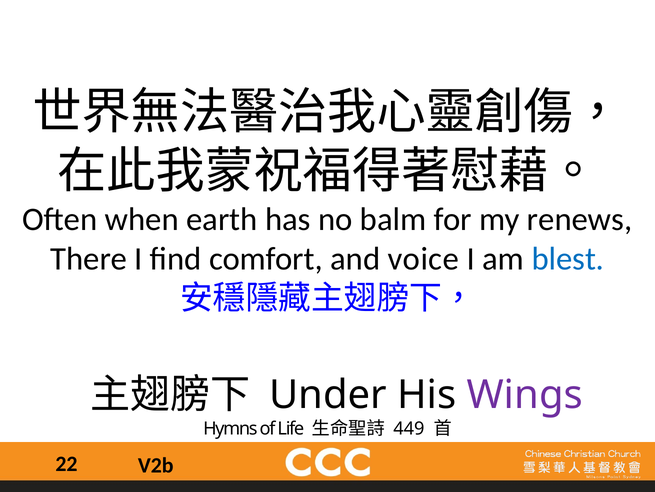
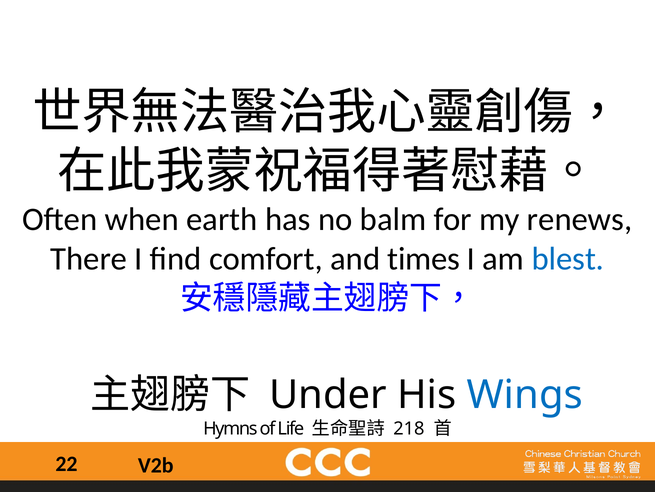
voice: voice -> times (424, 258)
Wings colour: purple -> blue (525, 395)
449: 449 -> 218 (409, 428)
